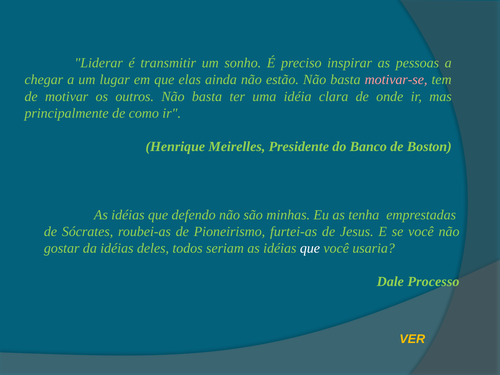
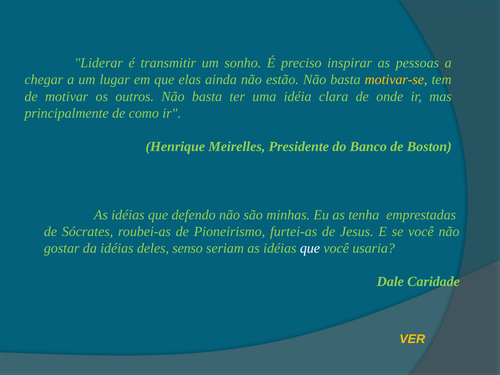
motivar-se colour: pink -> yellow (396, 80)
todos: todos -> senso (188, 248)
Processo: Processo -> Caridade (434, 282)
